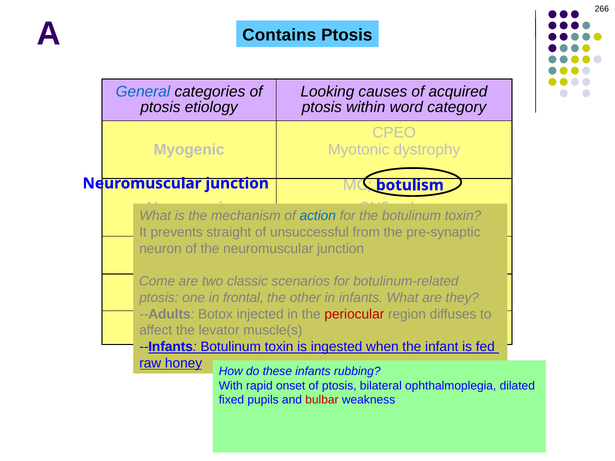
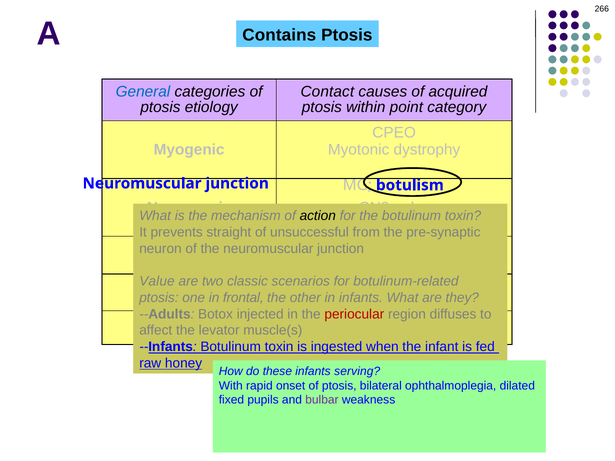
Looking: Looking -> Contact (327, 92)
word: word -> point (406, 107)
action colour: blue -> black (318, 216)
Come: Come -> Value (157, 281)
rubbing: rubbing -> serving (357, 372)
bulbar colour: red -> purple (322, 400)
